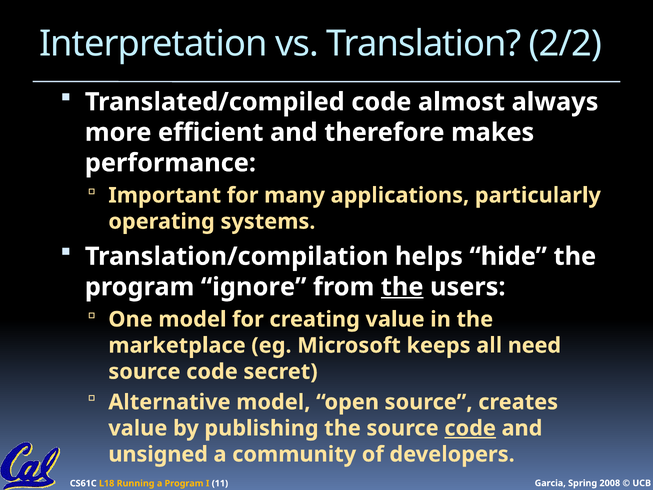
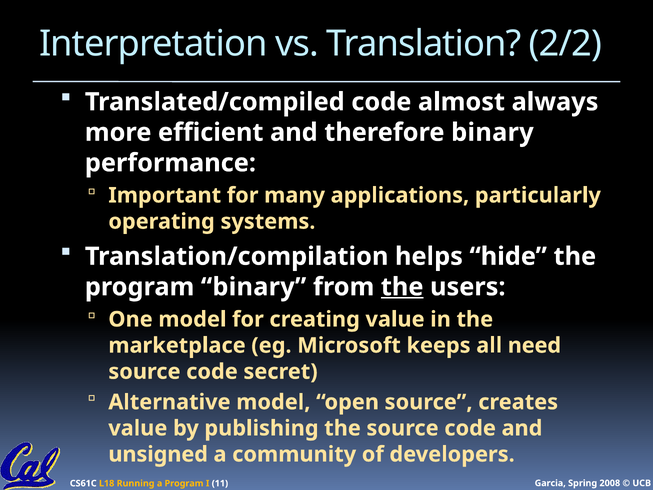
therefore makes: makes -> binary (492, 132)
program ignore: ignore -> binary (254, 287)
code underline: present -> none (470, 428)
